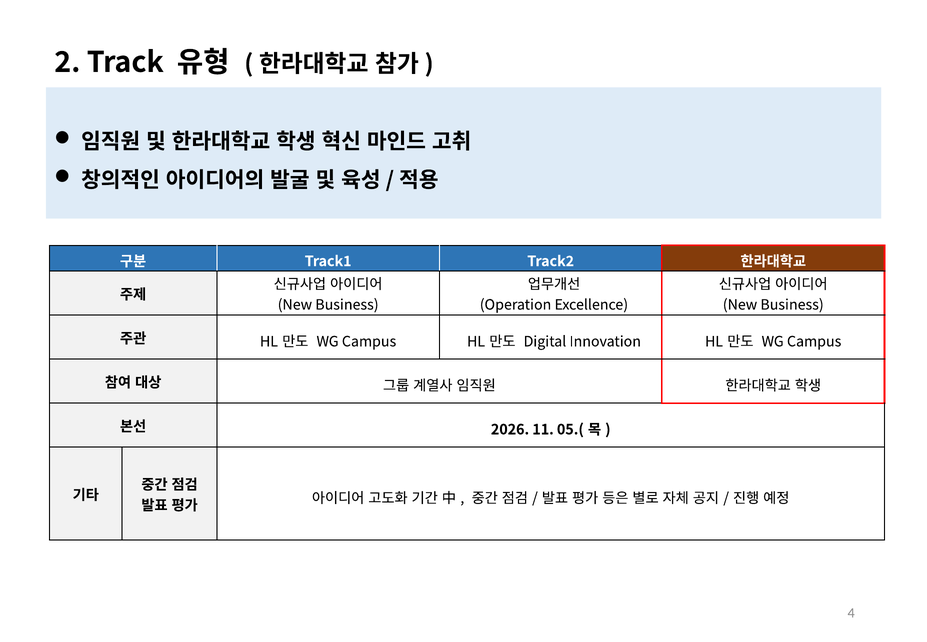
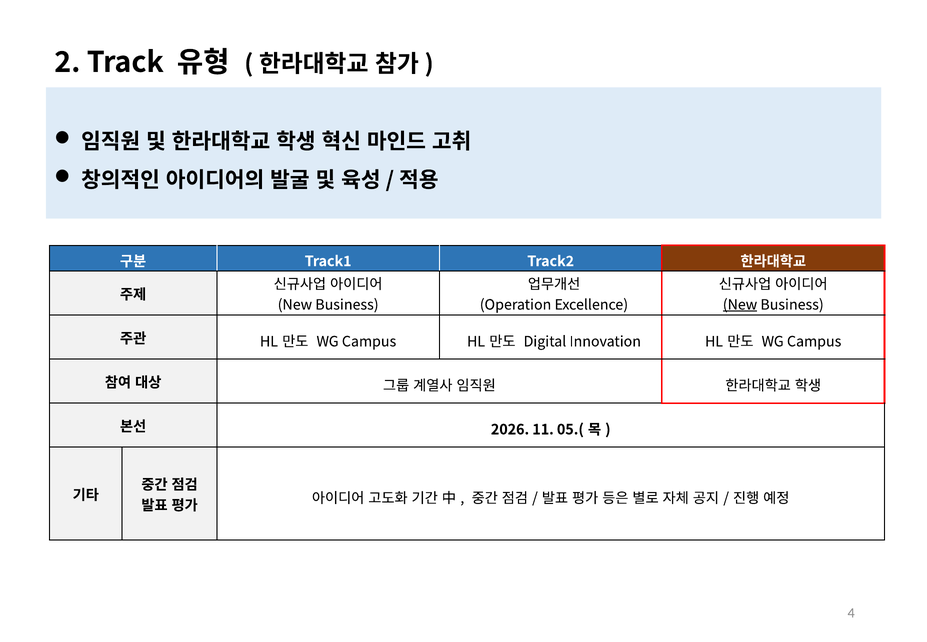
New underline: none -> present (740, 305)
